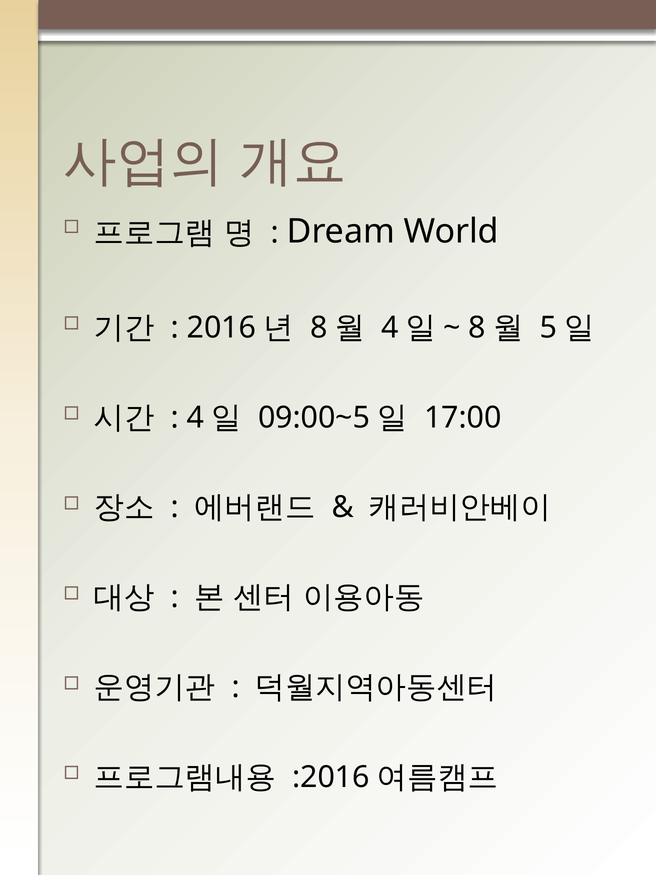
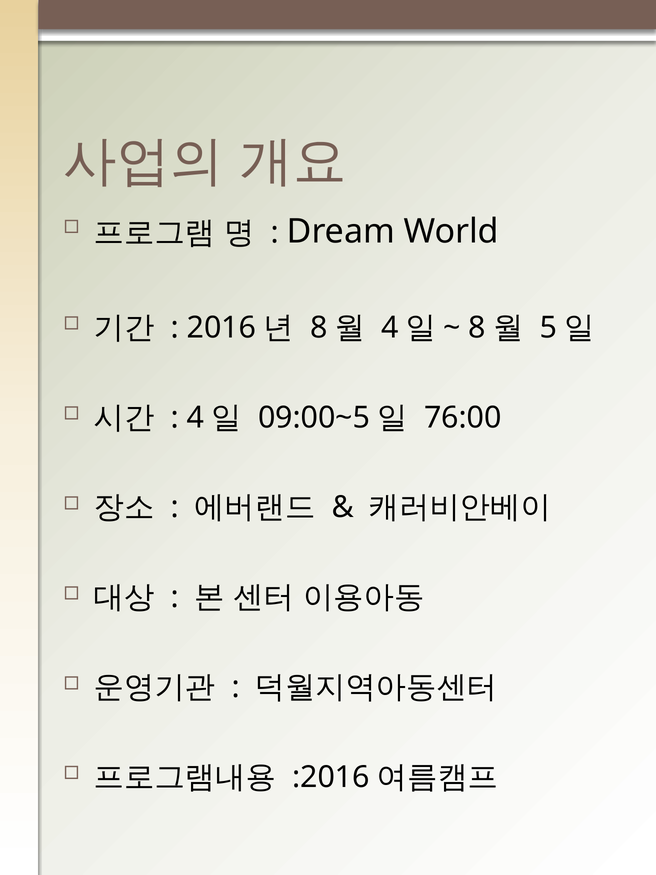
17:00: 17:00 -> 76:00 (463, 417)
